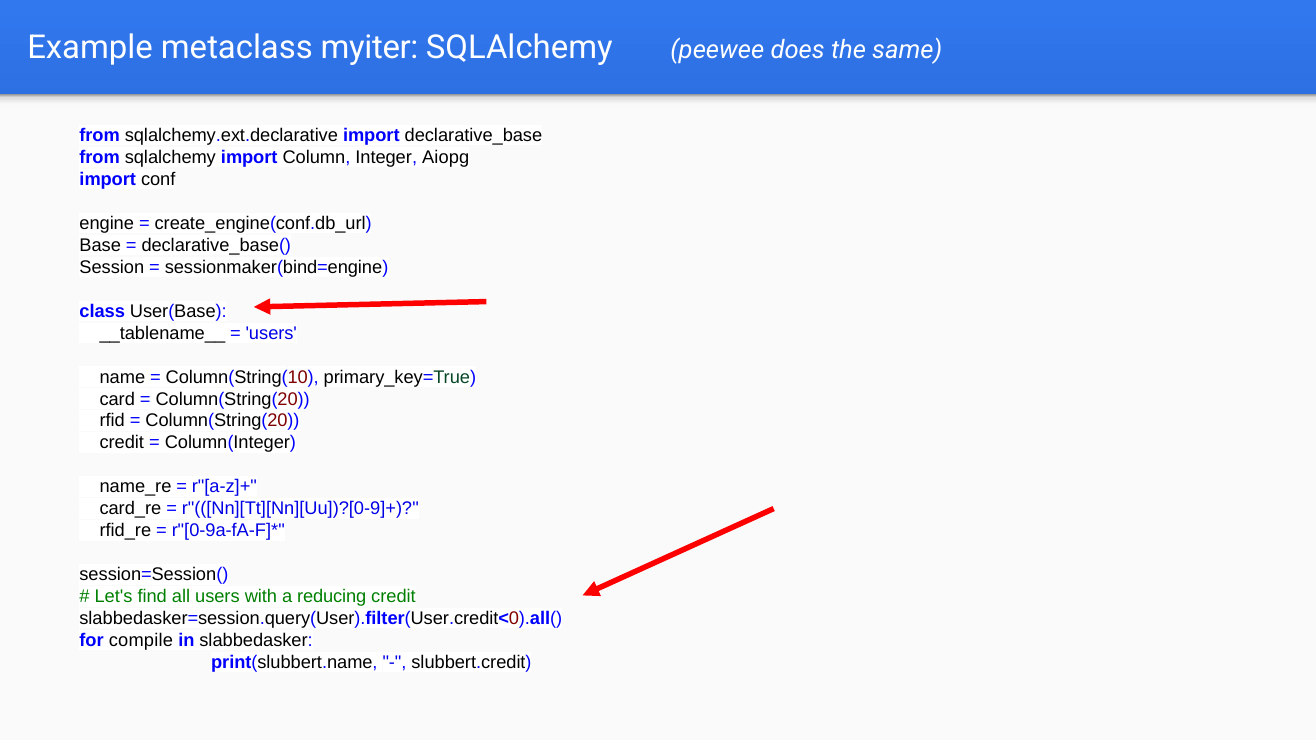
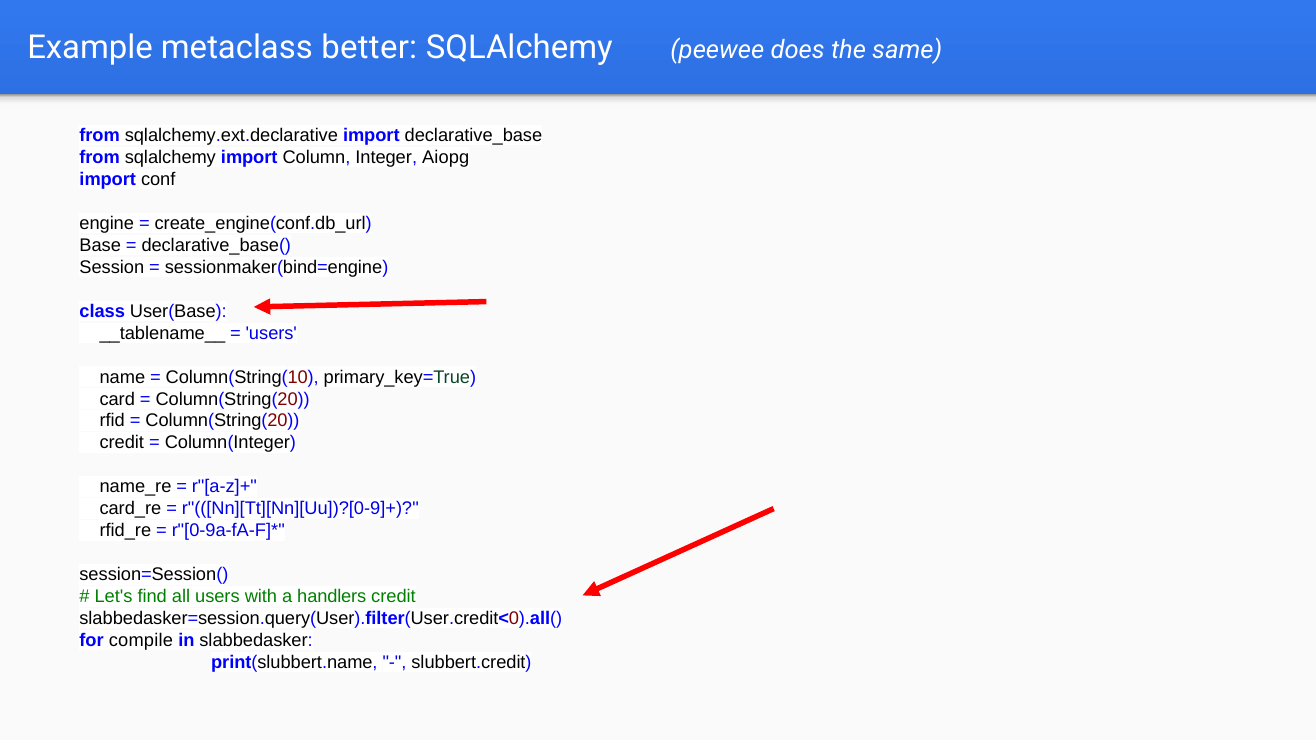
myiter: myiter -> better (369, 48)
reducing: reducing -> handlers (332, 597)
